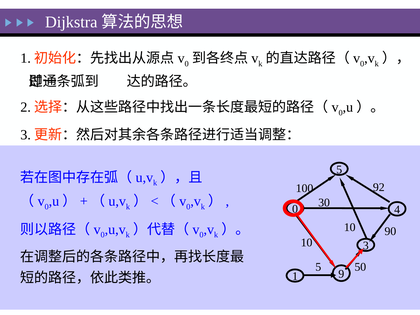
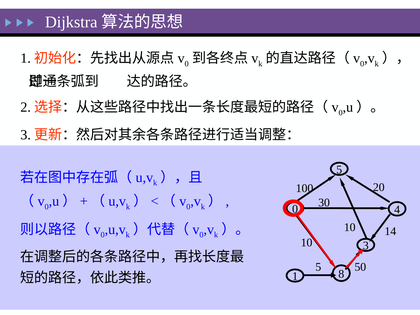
92: 92 -> 20 (379, 187)
90: 90 -> 14 (390, 231)
9: 9 -> 8 (341, 274)
